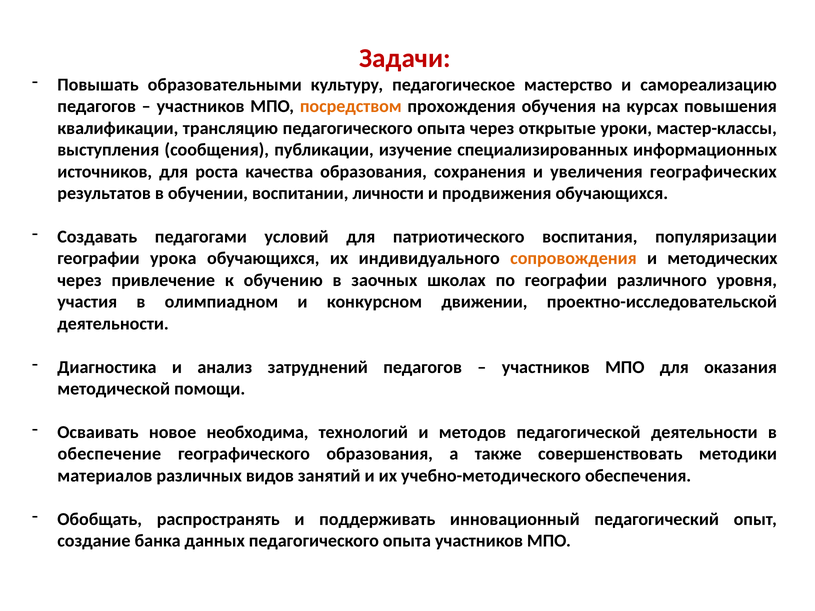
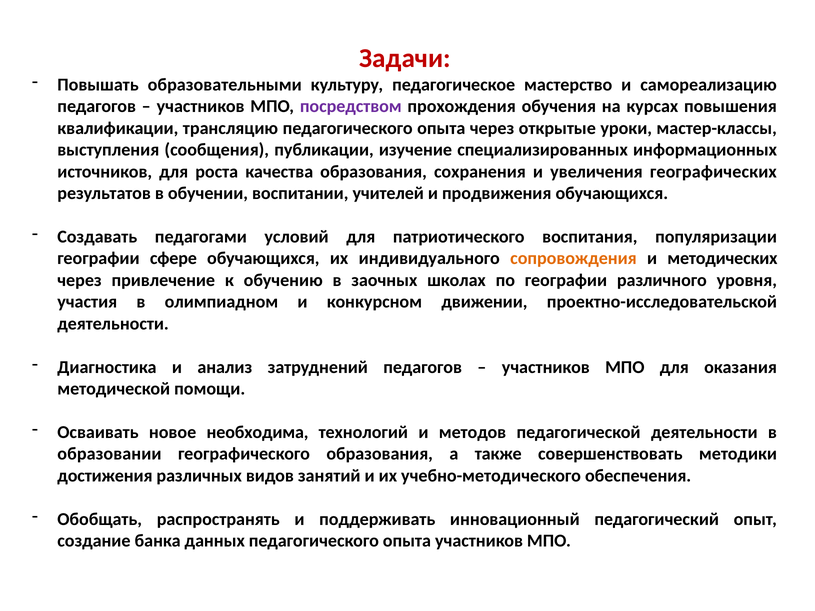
посредством colour: orange -> purple (351, 107)
личности: личности -> учителей (388, 193)
урока: урока -> сфере (173, 259)
обеспечение: обеспечение -> образовании (109, 454)
материалов: материалов -> достижения (105, 476)
